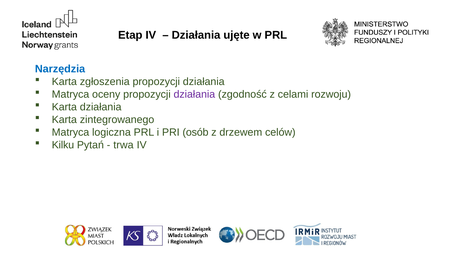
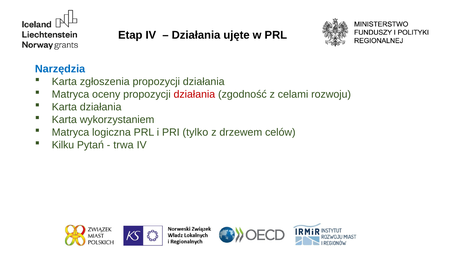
działania colour: purple -> red (194, 94)
zintegrowanego: zintegrowanego -> wykorzystaniem (117, 120)
osób: osób -> tylko (195, 132)
